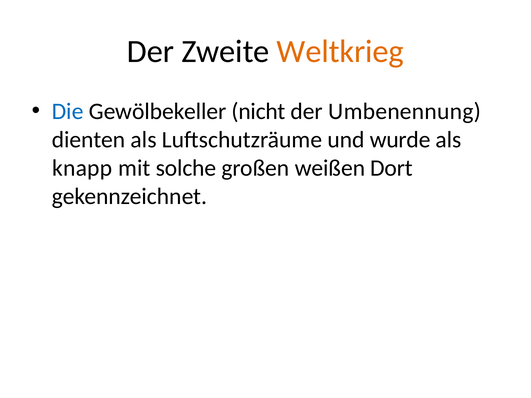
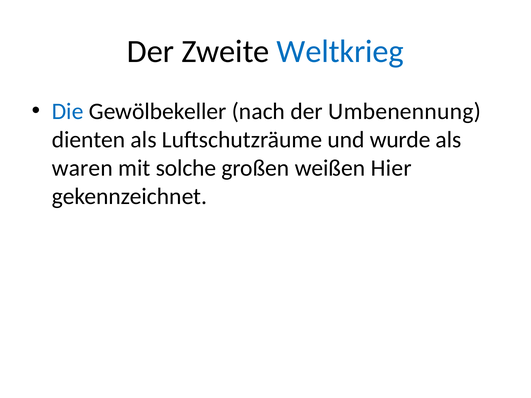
Weltkrieg colour: orange -> blue (340, 51)
nicht: nicht -> nach (258, 111)
knapp: knapp -> waren (82, 168)
Dort: Dort -> Hier (391, 168)
